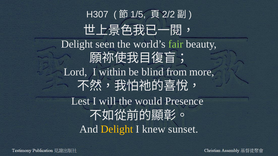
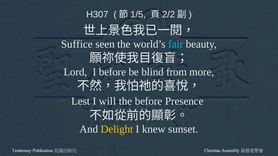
Delight: Delight -> Suffice (77, 44)
fair colour: light green -> light blue (176, 44)
I within: within -> before (112, 72)
the would: would -> before (149, 101)
